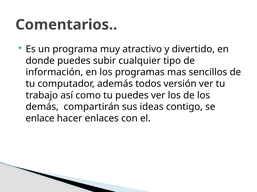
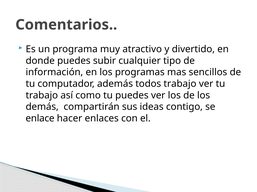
todos versión: versión -> trabajo (180, 84)
